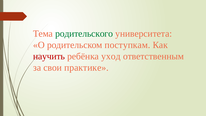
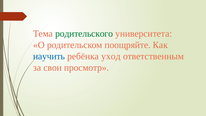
поступкам: поступкам -> поощряйте (128, 45)
научить colour: red -> blue (49, 56)
практике: практике -> просмотр (86, 68)
